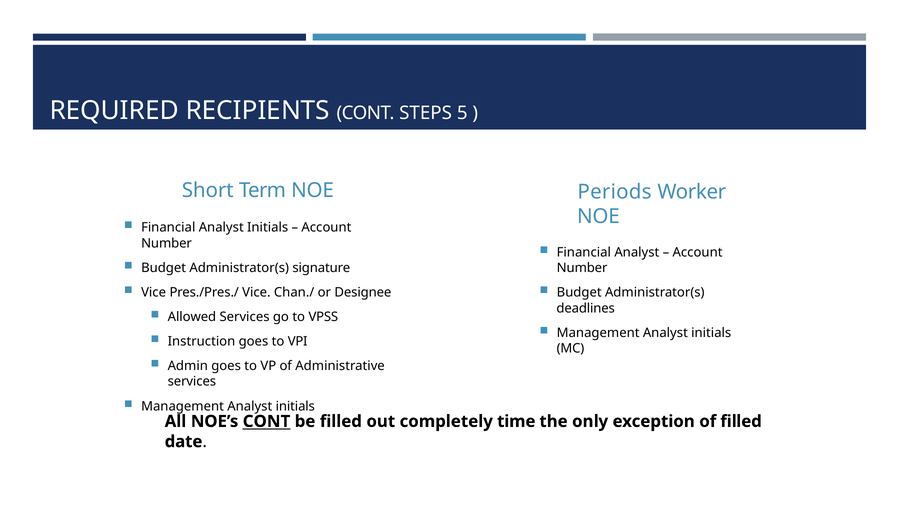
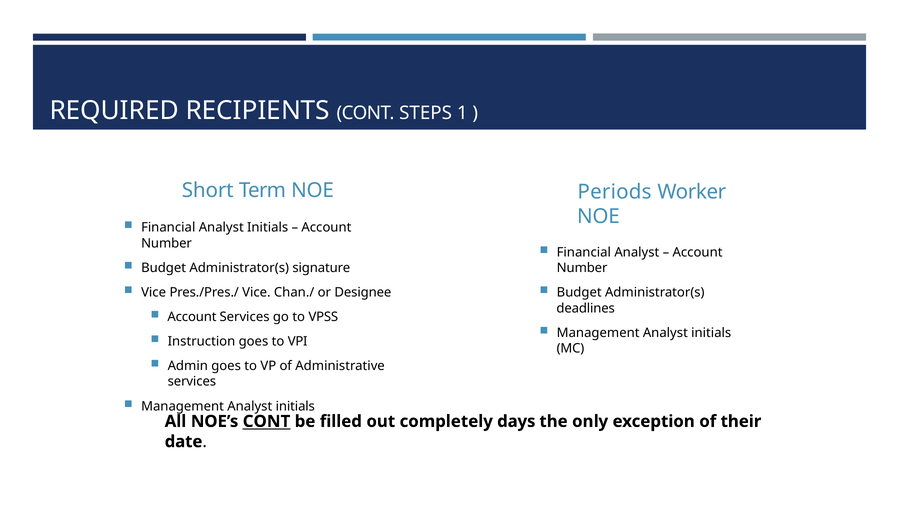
5: 5 -> 1 (462, 113)
Allowed: Allowed -> Account (192, 317)
time: time -> days (516, 421)
of filled: filled -> their (741, 421)
